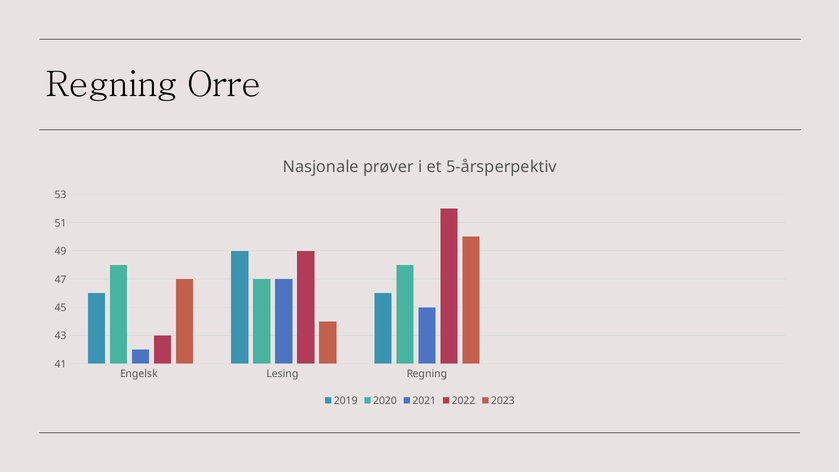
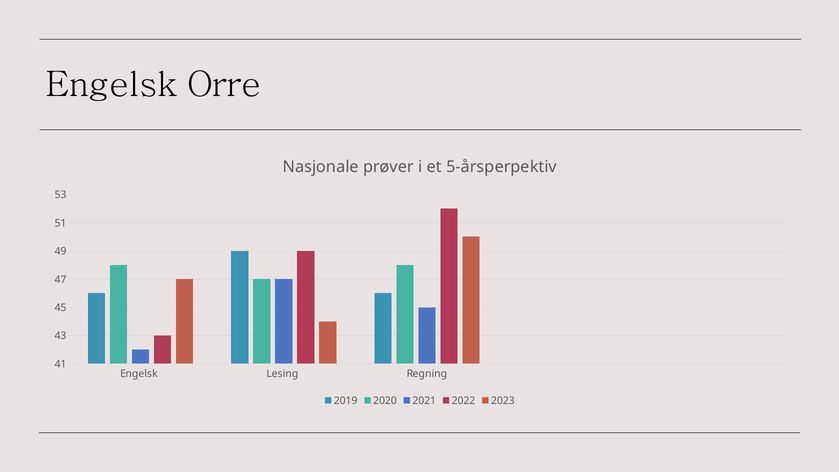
Regning: Regning -> Engelsk (112, 85)
